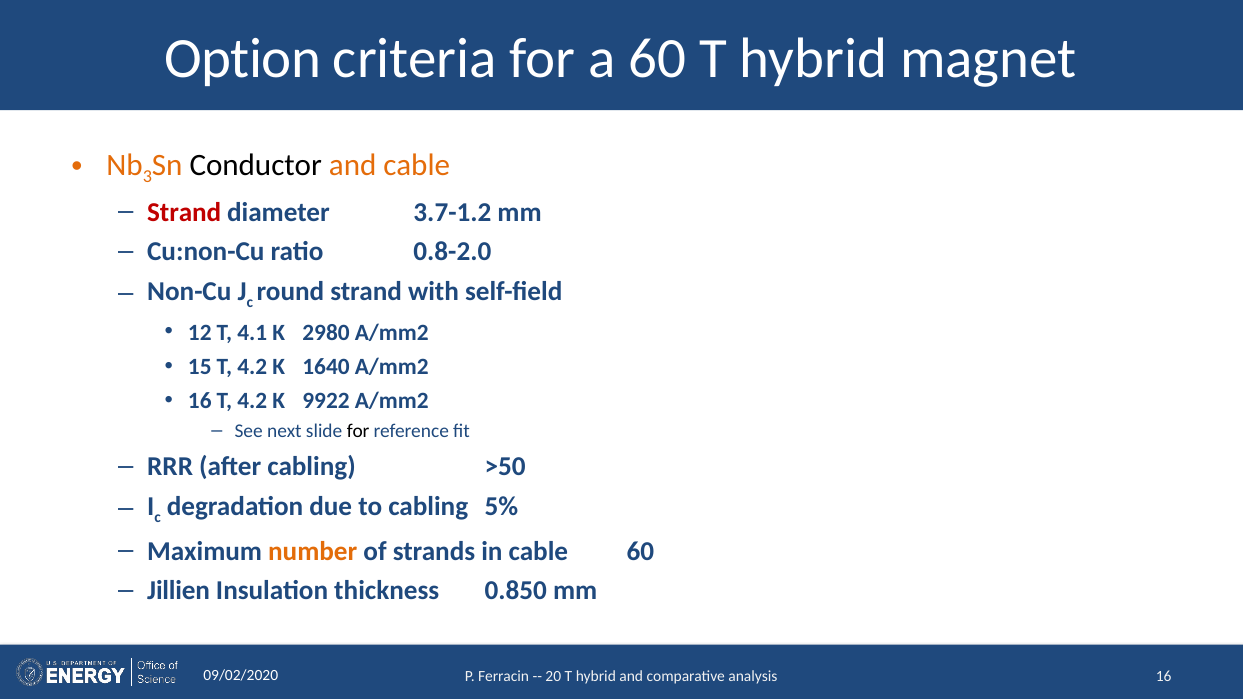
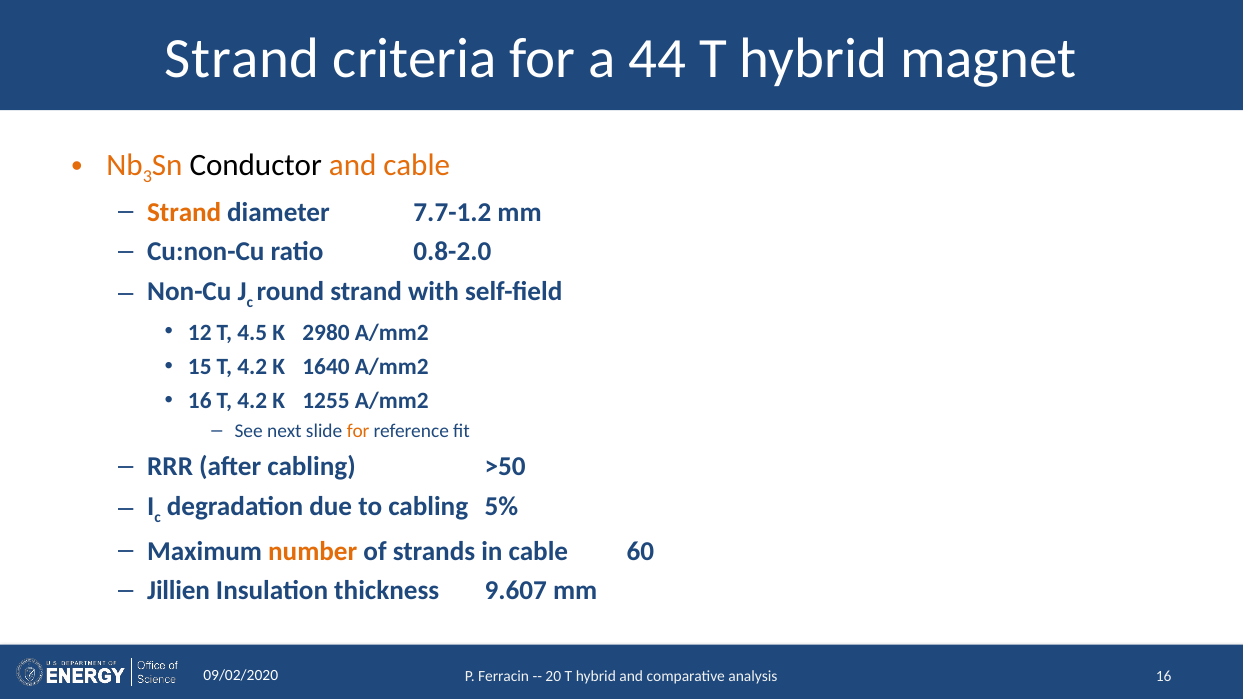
Option: Option -> Strand (242, 59)
a 60: 60 -> 44 (658, 59)
Strand colour: red -> orange (184, 212)
3.7-1.2: 3.7-1.2 -> 7.7-1.2 (452, 212)
4.1: 4.1 -> 4.5 (252, 332)
9922: 9922 -> 1255 (326, 401)
for colour: black -> orange (358, 431)
0.850: 0.850 -> 9.607 (516, 591)
